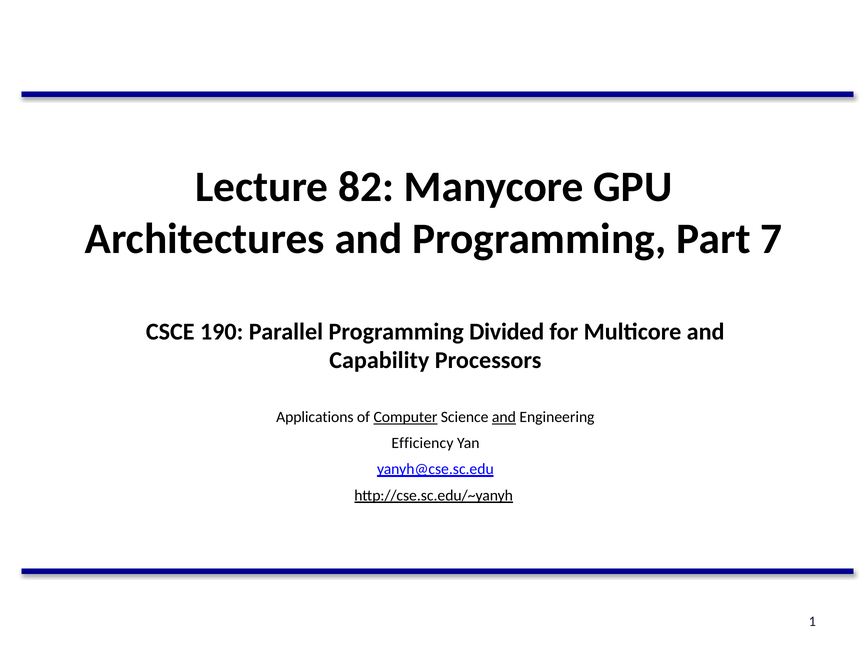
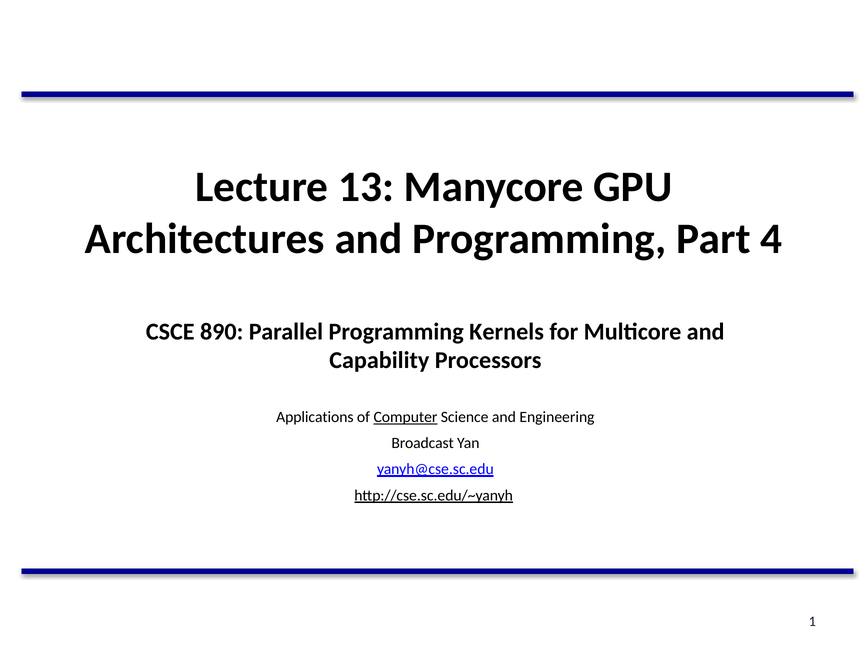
82: 82 -> 13 (366, 187)
7: 7 -> 4 (771, 239)
190: 190 -> 890 (222, 332)
Divided: Divided -> Kernels (507, 332)
and underline: present -> none (504, 417)
Efficiency: Efficiency -> Broadcast (423, 443)
